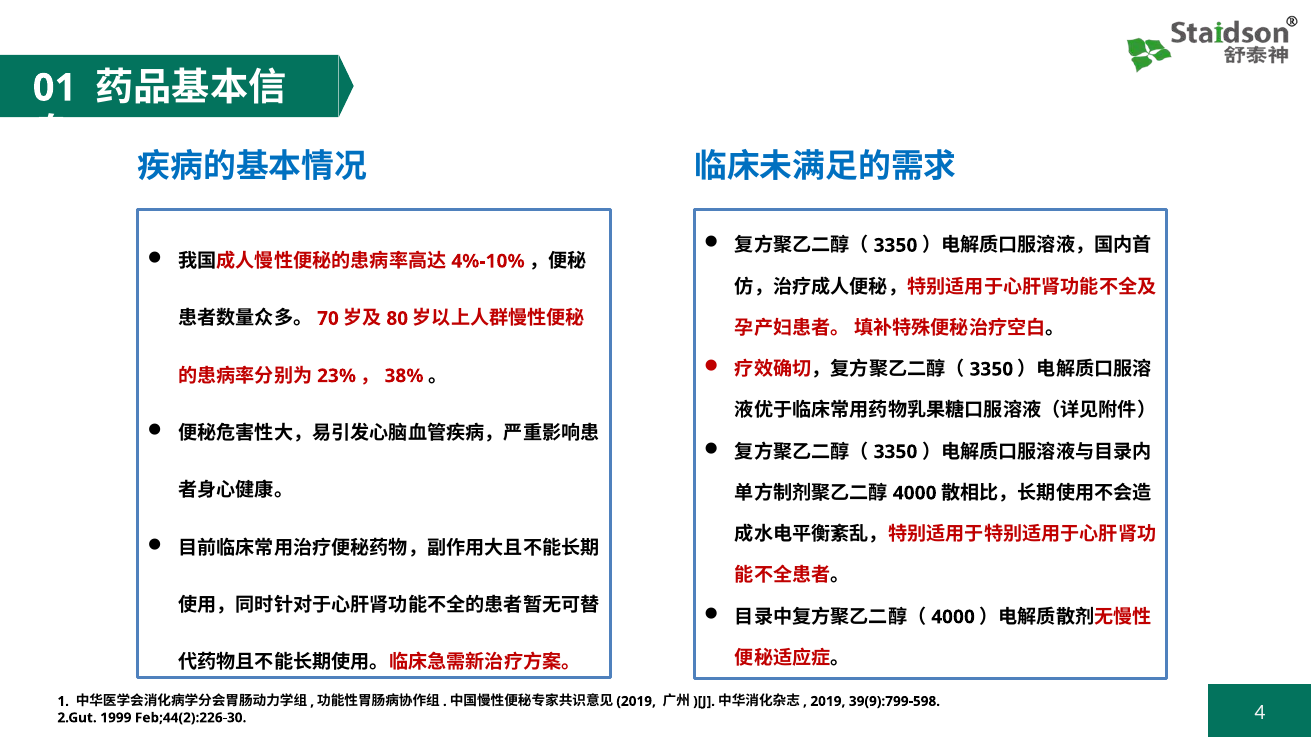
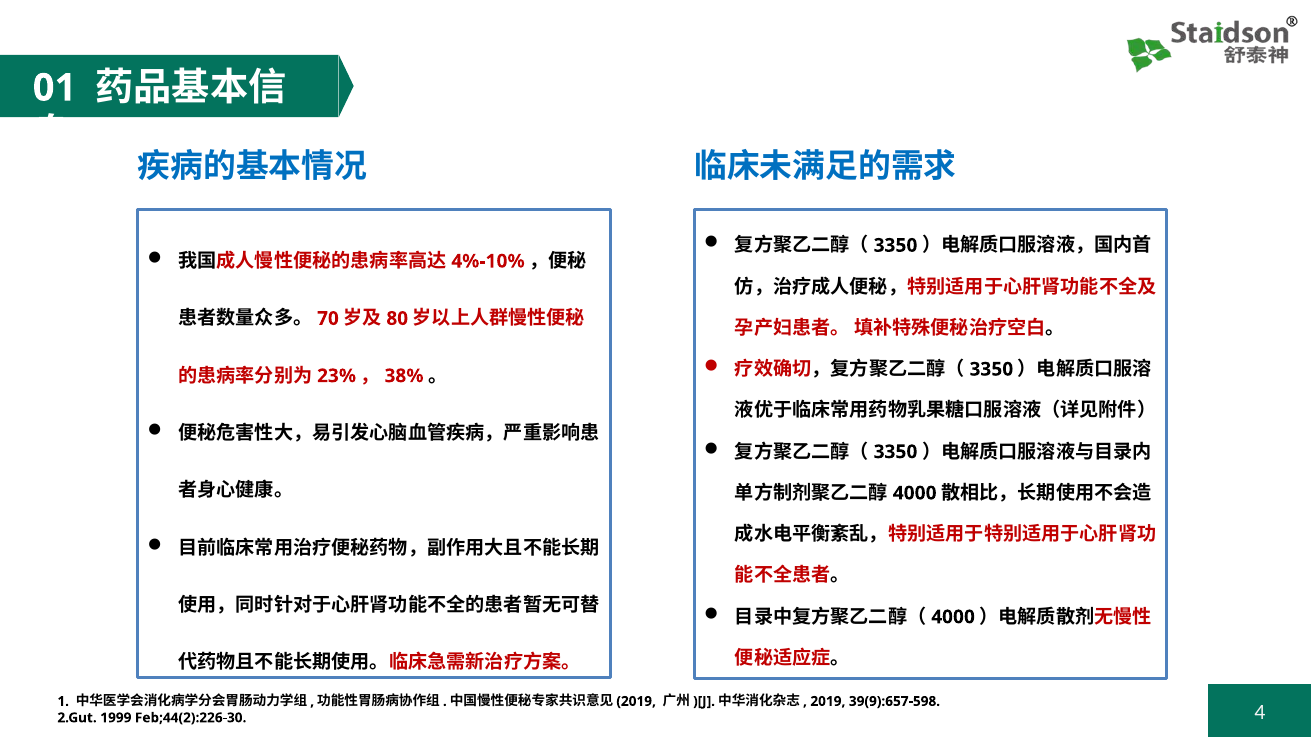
39(9):799-598: 39(9):799-598 -> 39(9):657-598 (894, 702)
